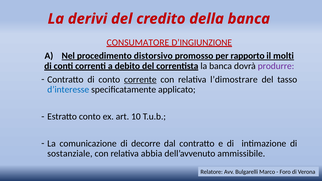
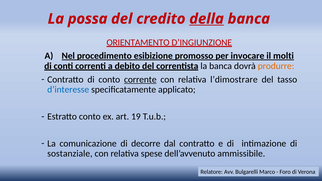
derivi: derivi -> possa (88, 19)
della underline: none -> present (207, 19)
CONSUMATORE: CONSUMATORE -> ORIENTAMENTO (138, 42)
distorsivo: distorsivo -> esibizione (153, 56)
rapporto: rapporto -> invocare (247, 56)
produrre colour: purple -> orange (276, 66)
10: 10 -> 19 (136, 117)
abbia: abbia -> spese (152, 154)
